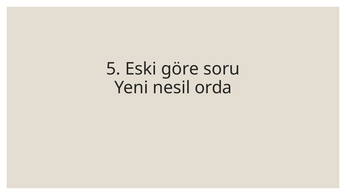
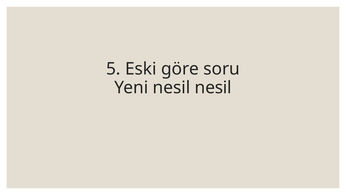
nesil orda: orda -> nesil (213, 87)
